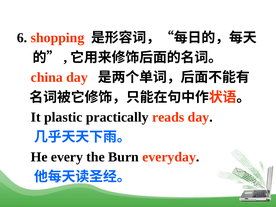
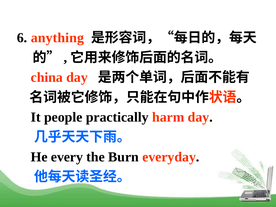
shopping: shopping -> anything (57, 38)
plastic: plastic -> people (63, 117)
reads: reads -> harm (168, 117)
